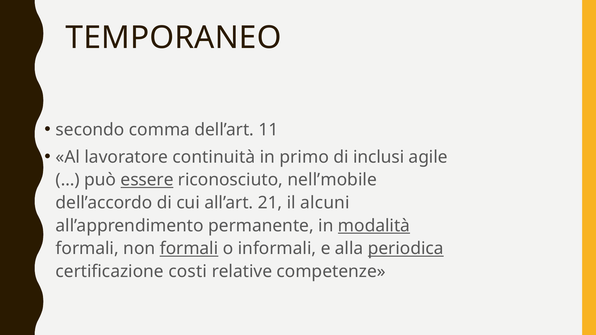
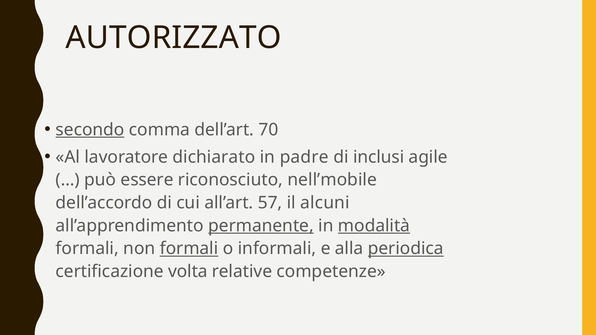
TEMPORANEO: TEMPORANEO -> AUTORIZZATO (174, 38)
secondo underline: none -> present (90, 130)
11: 11 -> 70 (268, 130)
continuità: continuità -> dichiarato (214, 157)
primo: primo -> padre (304, 157)
essere underline: present -> none (147, 180)
21: 21 -> 57 (270, 203)
permanente underline: none -> present (261, 226)
costi: costi -> volta (188, 272)
